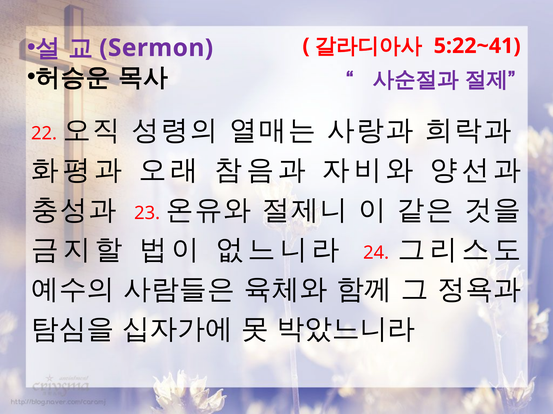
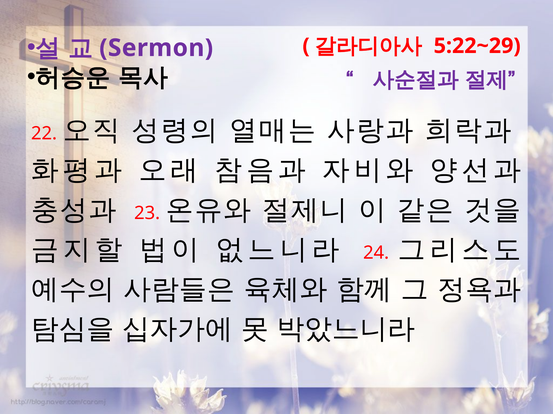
5:22~41: 5:22~41 -> 5:22~29 (477, 46)
